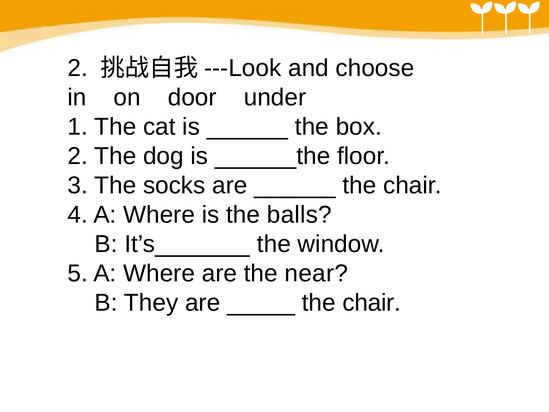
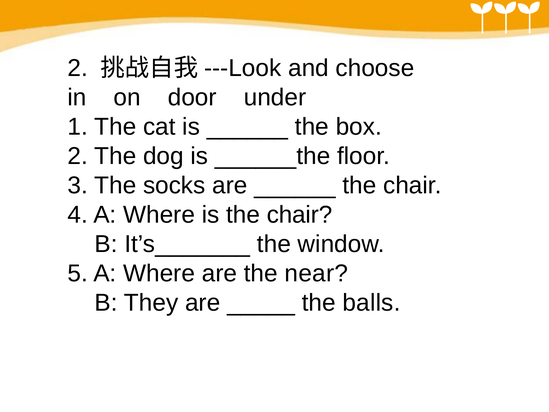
is the balls: balls -> chair (300, 215)
chair: chair -> balls (371, 303)
